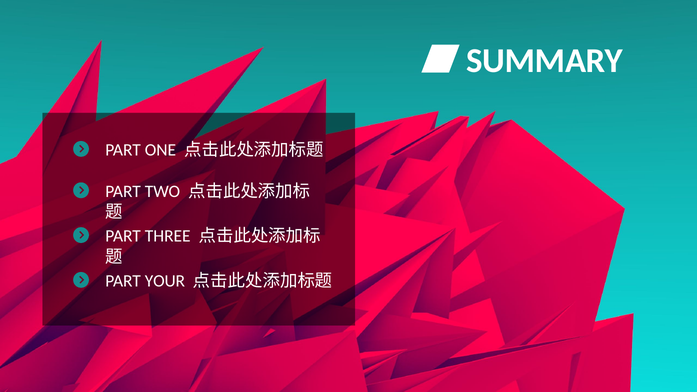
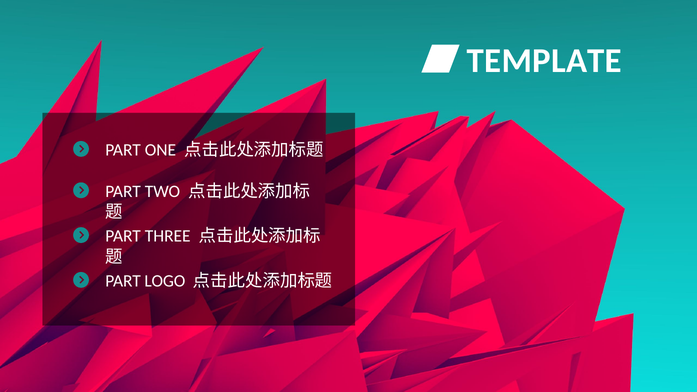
SUMMARY: SUMMARY -> TEMPLATE (544, 61)
YOUR: YOUR -> LOGO (165, 281)
